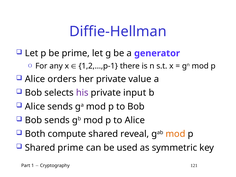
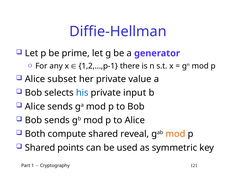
orders: orders -> subset (62, 79)
his colour: purple -> blue (82, 93)
Shared prime: prime -> points (71, 148)
